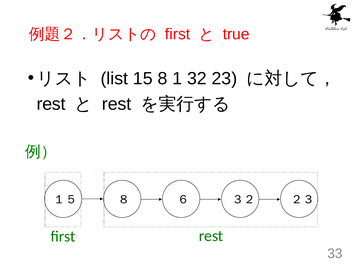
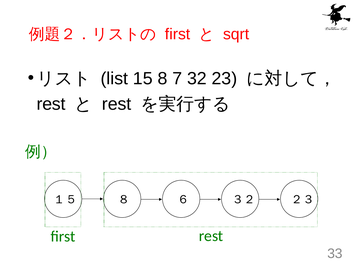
true: true -> sqrt (236, 34)
1: 1 -> 7 (177, 79)
